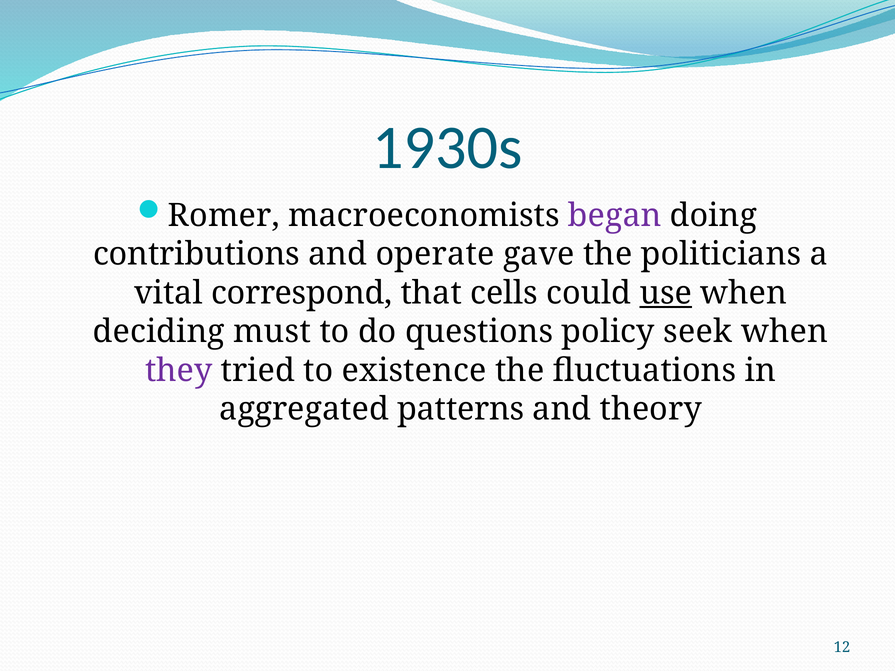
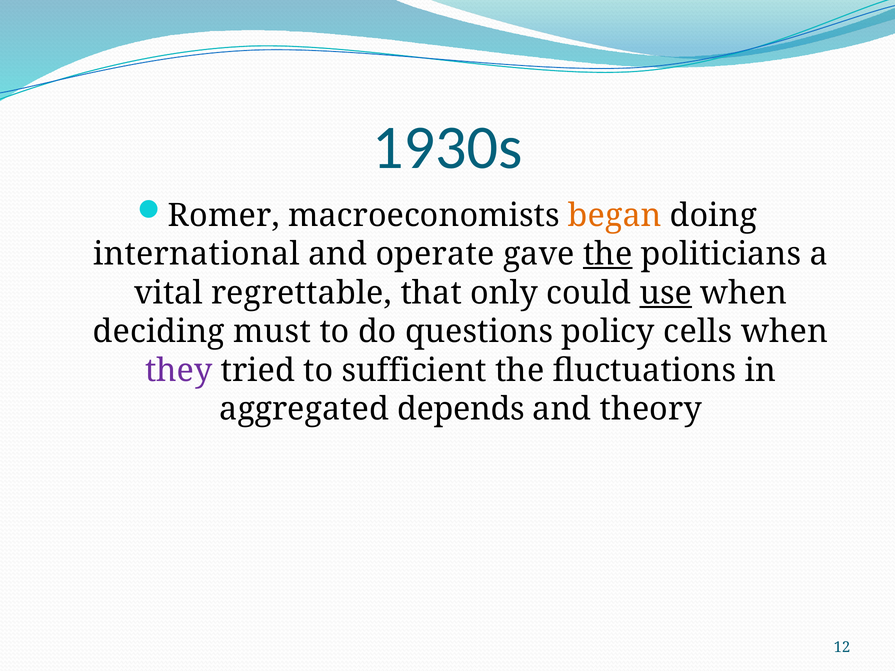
began colour: purple -> orange (615, 215)
contributions: contributions -> international (196, 254)
the underline: none -> present (608, 254)
correspond: correspond -> regrettable (301, 293)
cells: cells -> only (504, 293)
seek: seek -> cells (698, 332)
existence: existence -> sufficient (414, 371)
patterns: patterns -> depends (461, 409)
